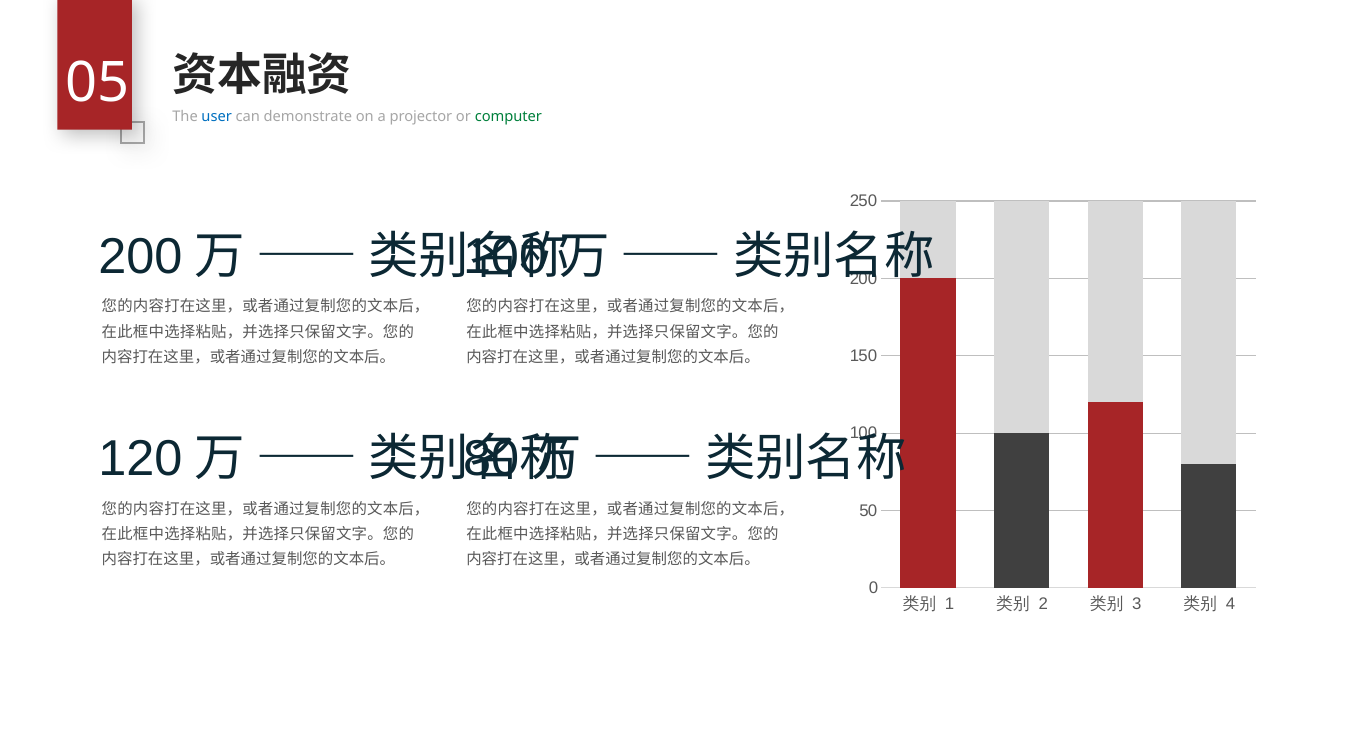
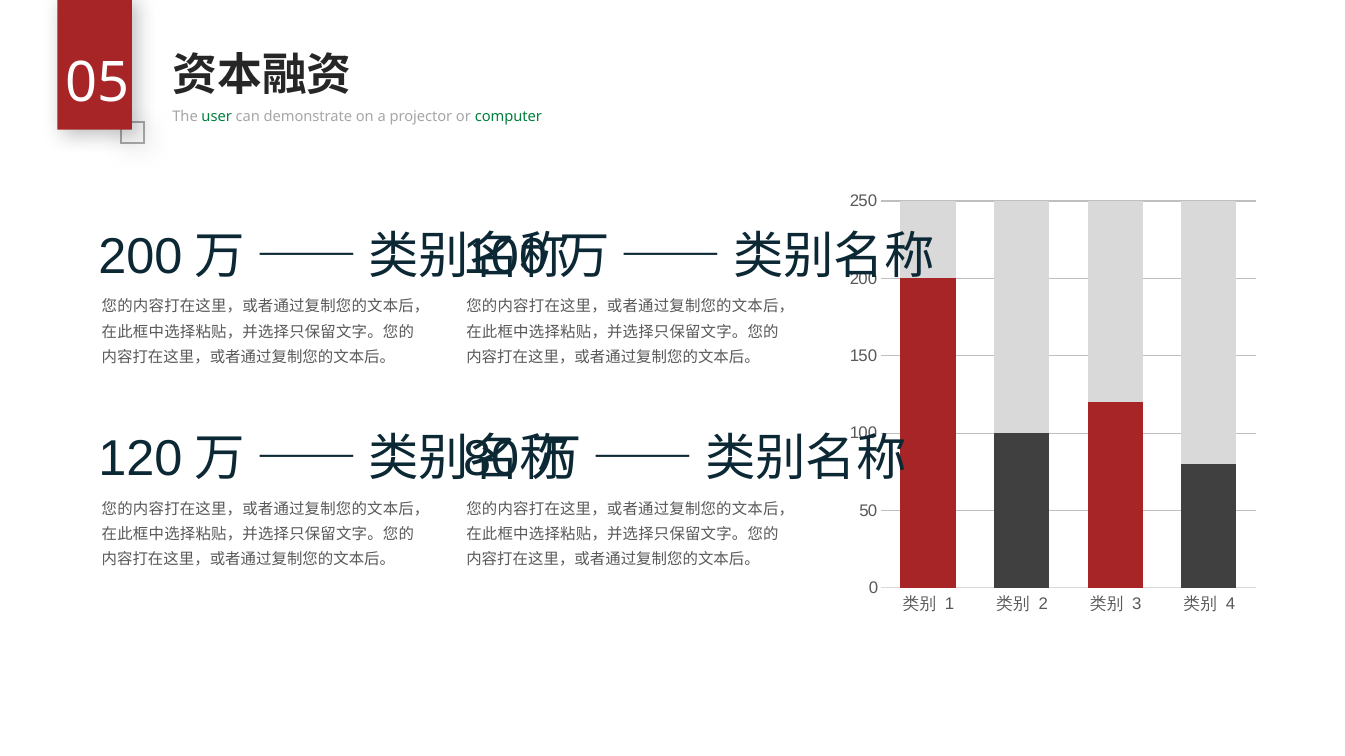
user colour: blue -> green (217, 116)
